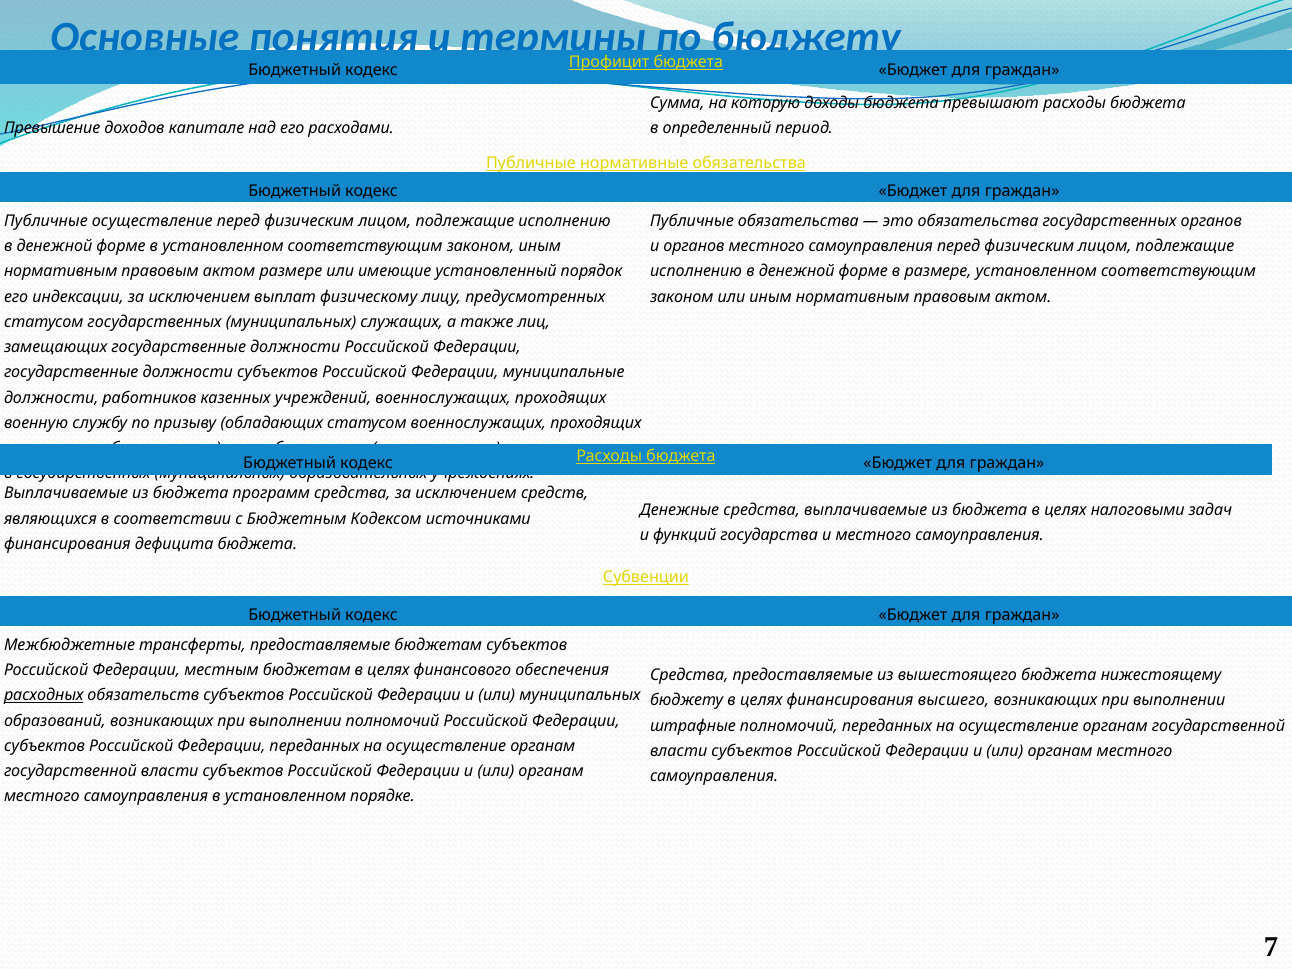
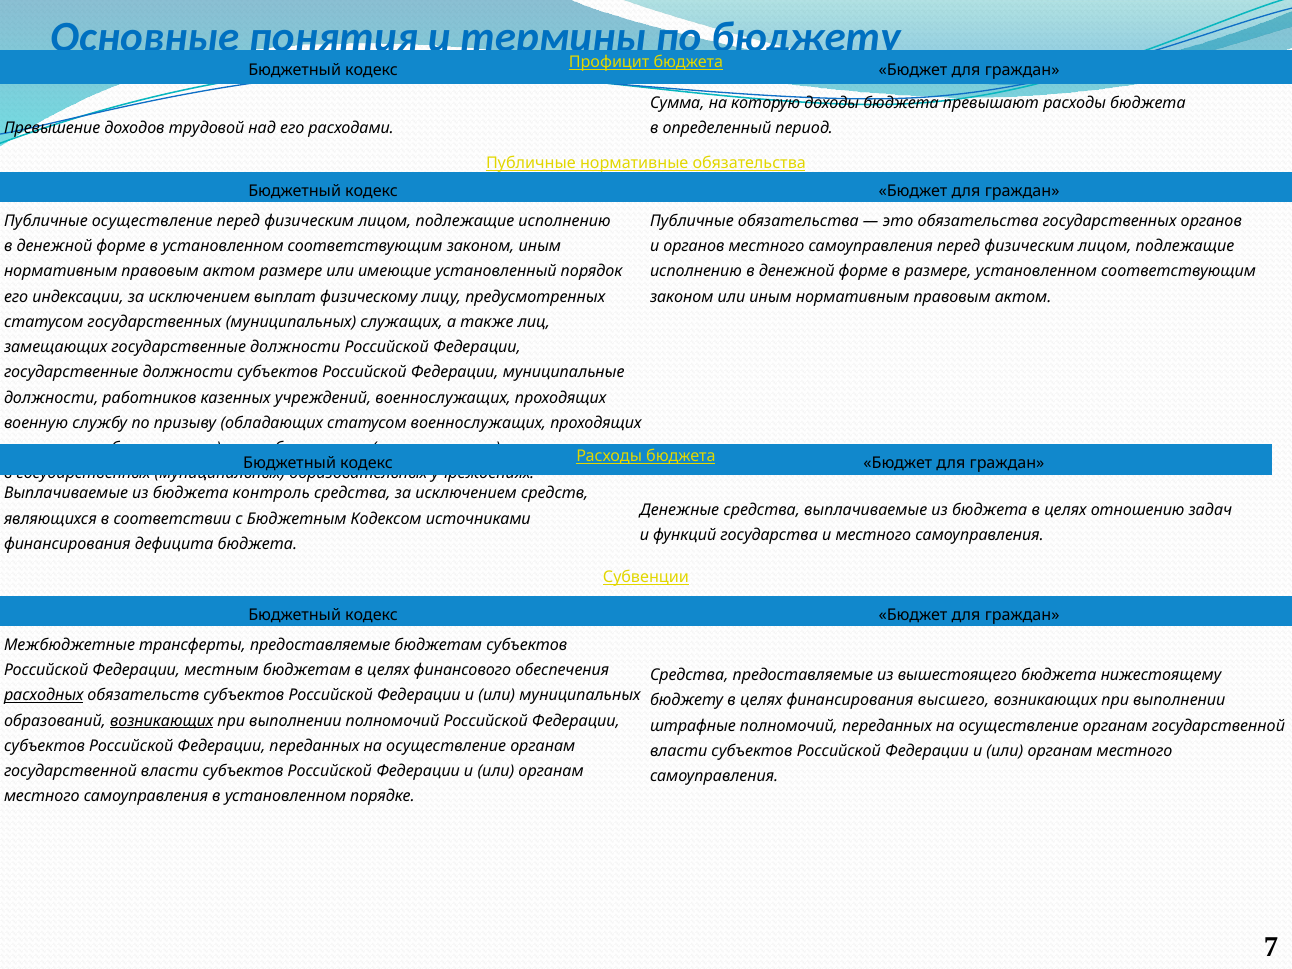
капитале: капитале -> трудовой (207, 128)
программ: программ -> контроль (271, 494)
налоговыми: налоговыми -> отношению (1138, 510)
возникающих underline: none -> present (162, 721)
